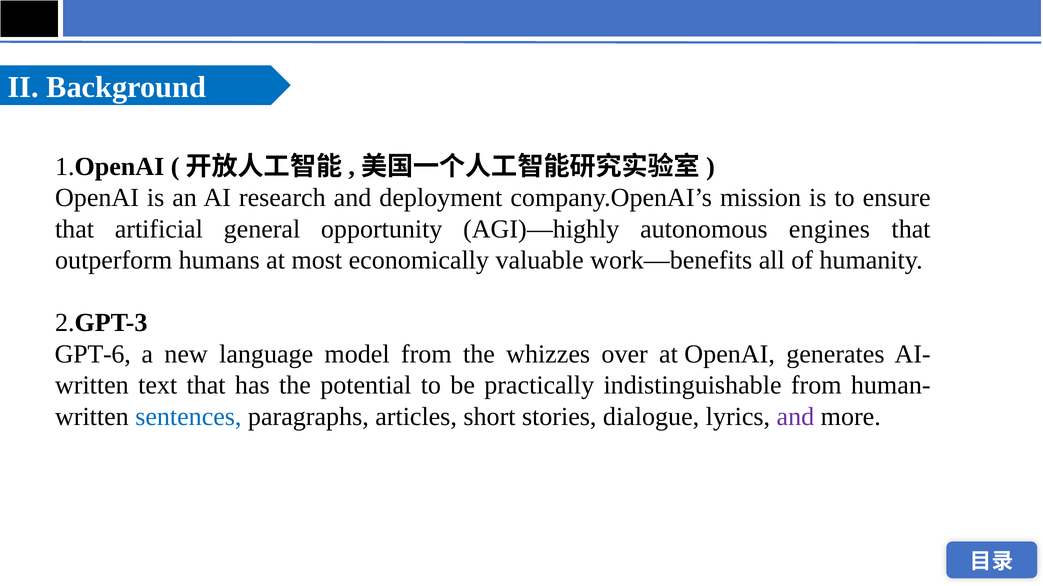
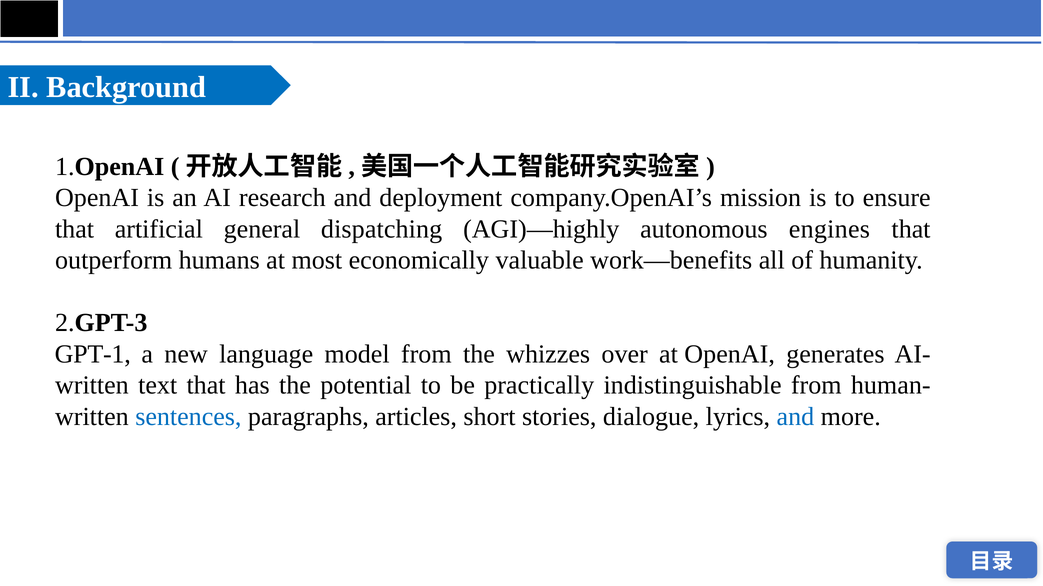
opportunity: opportunity -> dispatching (382, 229)
GPT-6: GPT-6 -> GPT-1 (93, 354)
and colour: purple -> blue (795, 417)
